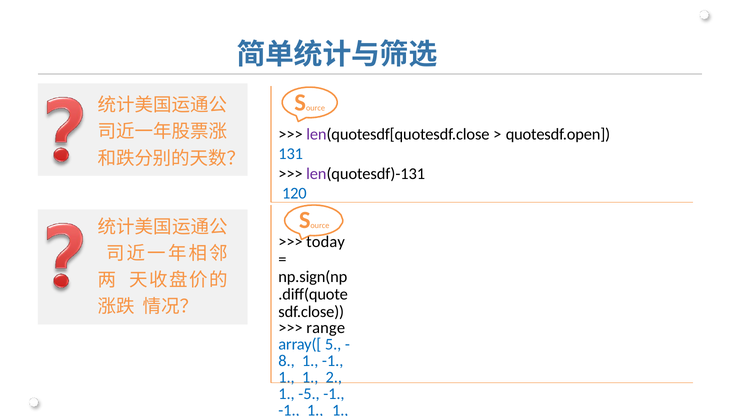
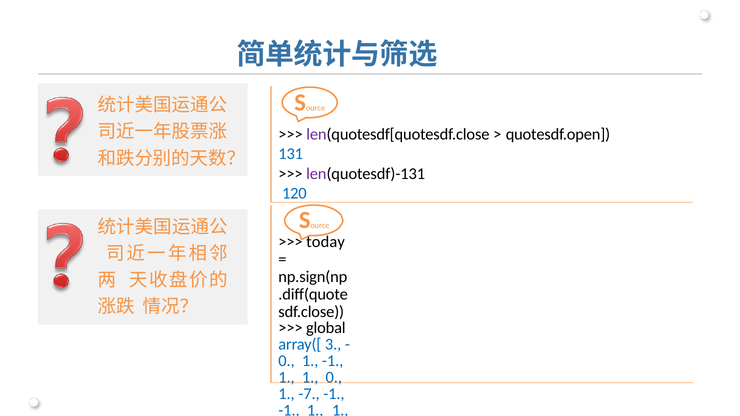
range: range -> global (326, 328)
5: 5 -> 3 (333, 345)
8: 8 -> 0 (287, 361)
1 2: 2 -> 0 (334, 378)
-5: -5 -> -7 (309, 394)
